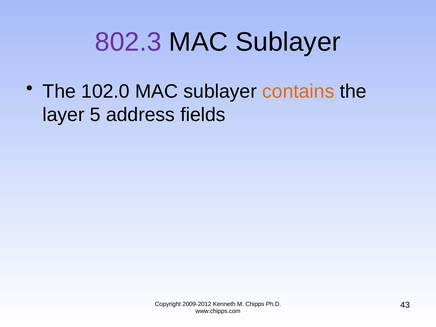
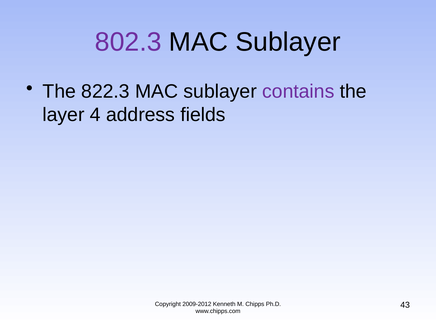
102.0: 102.0 -> 822.3 (105, 91)
contains colour: orange -> purple (298, 91)
5: 5 -> 4 (95, 115)
